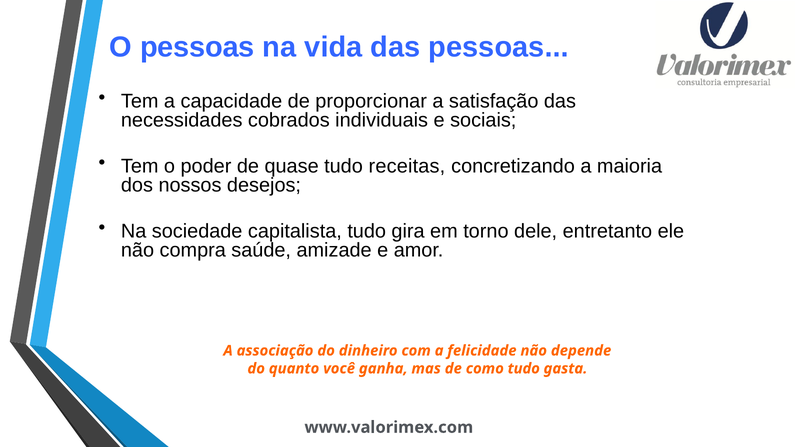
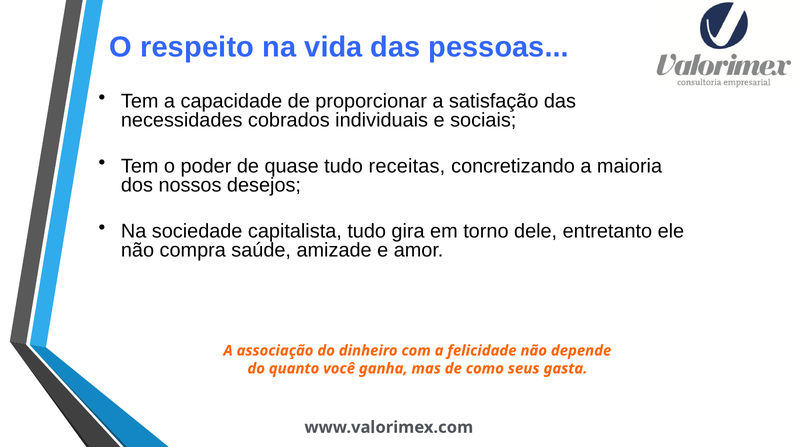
O pessoas: pessoas -> respeito (197, 47)
como tudo: tudo -> seus (524, 369)
